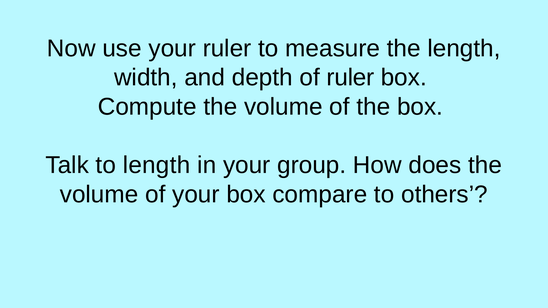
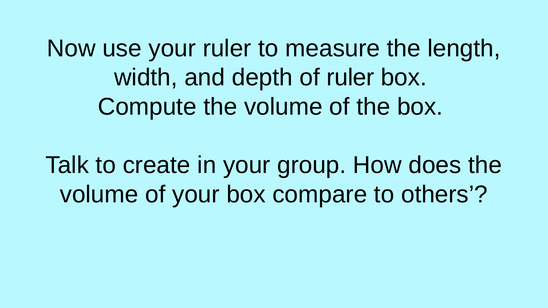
to length: length -> create (157, 165)
